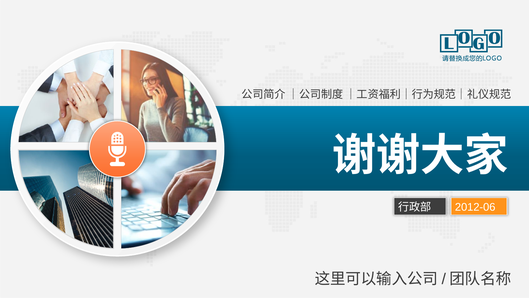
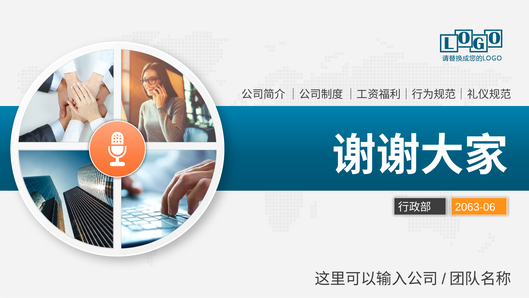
2012-06: 2012-06 -> 2063-06 (475, 207)
